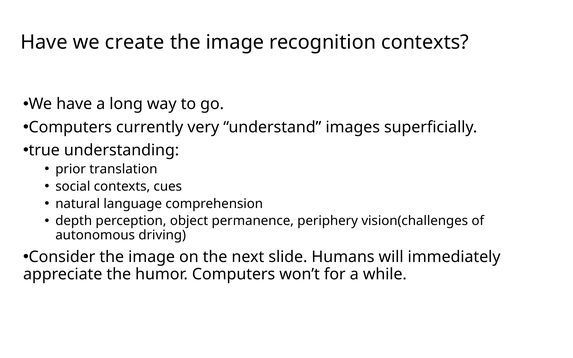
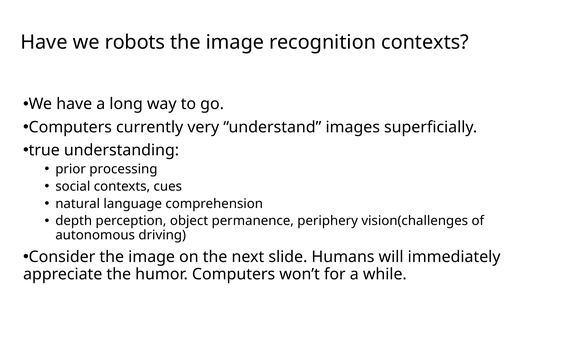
create: create -> robots (135, 42)
translation: translation -> processing (123, 169)
